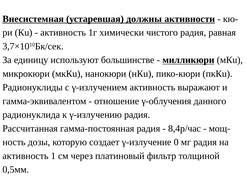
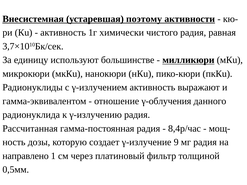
должны: должны -> поэтому (144, 19)
0: 0 -> 9 (176, 142)
активность: активность -> направлено (26, 156)
